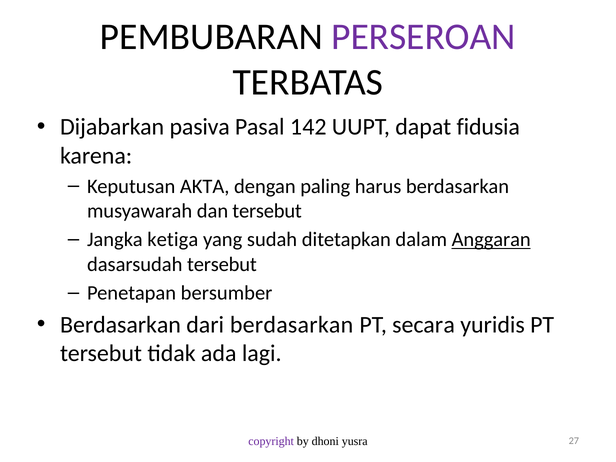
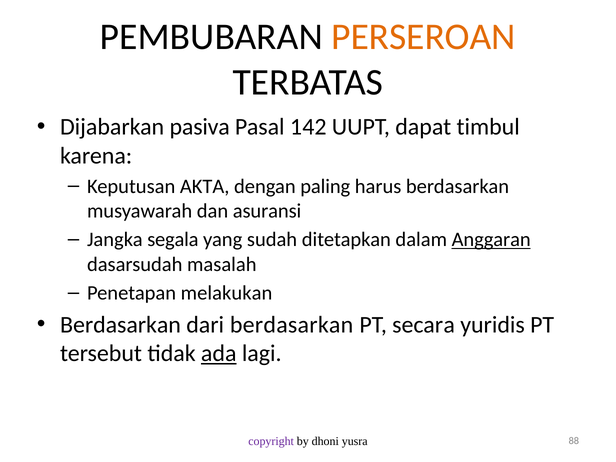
PERSEROAN colour: purple -> orange (424, 37)
fidusia: fidusia -> timbul (488, 127)
dan tersebut: tersebut -> asuransi (267, 211)
ketiga: ketiga -> segala (173, 240)
dasarsudah tersebut: tersebut -> masalah (222, 264)
bersumber: bersumber -> melakukan (227, 293)
ada underline: none -> present (219, 354)
27: 27 -> 88 (574, 441)
